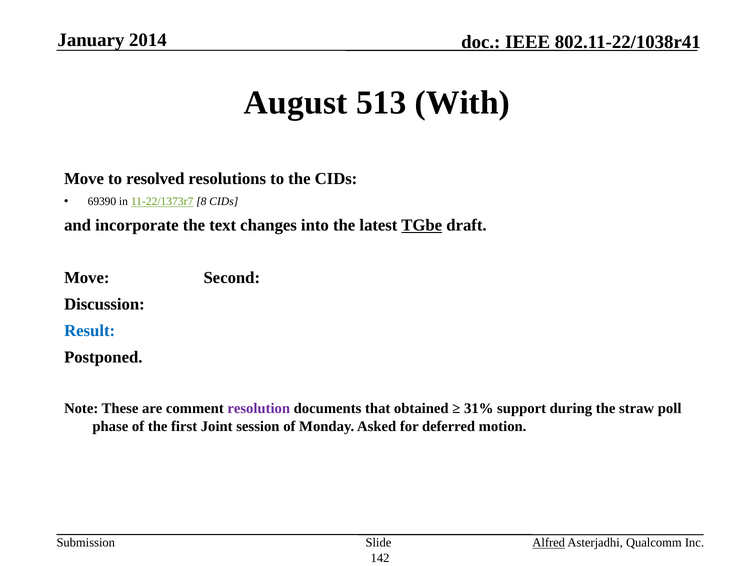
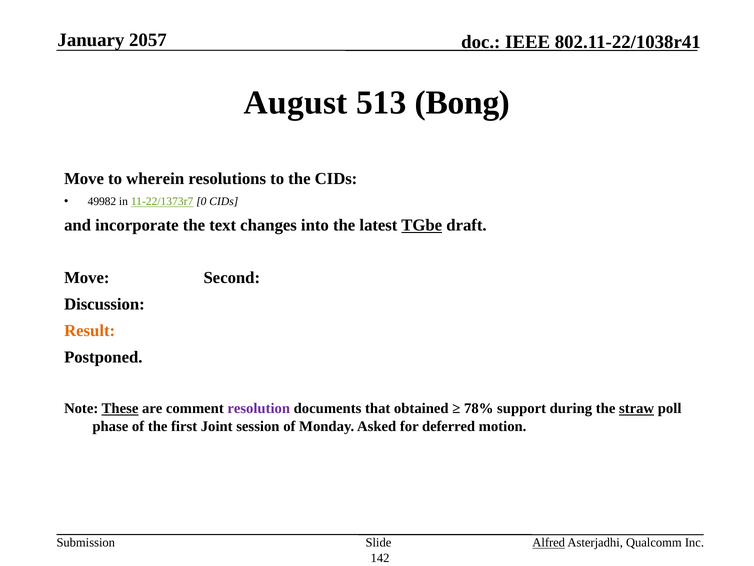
2014: 2014 -> 2057 (148, 40)
With: With -> Bong (463, 103)
resolved: resolved -> wherein (155, 178)
69390: 69390 -> 49982 (102, 201)
8: 8 -> 0 (201, 201)
Result colour: blue -> orange (90, 330)
These underline: none -> present (120, 408)
31%: 31% -> 78% (479, 408)
straw underline: none -> present (637, 408)
